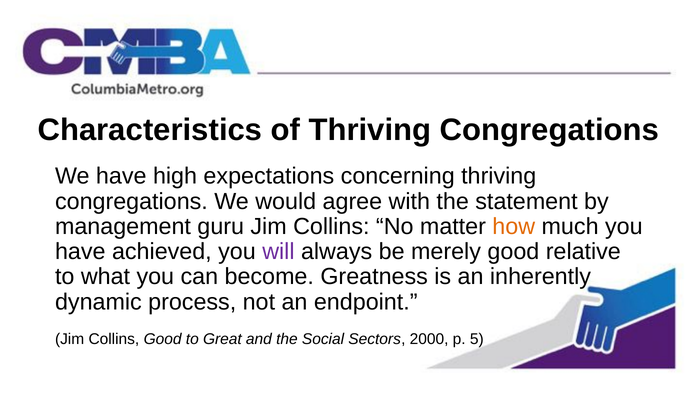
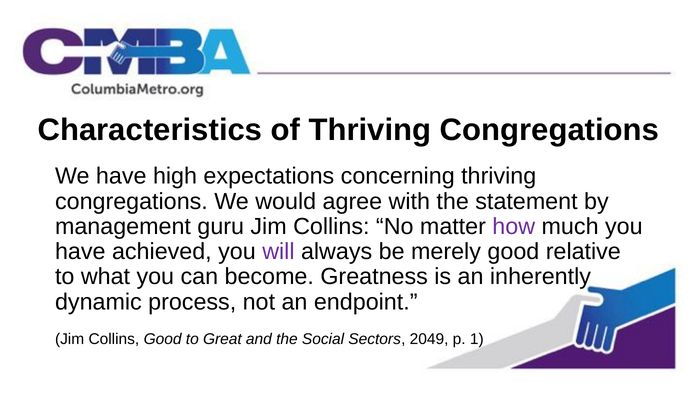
how colour: orange -> purple (514, 227)
2000: 2000 -> 2049 (429, 340)
5: 5 -> 1 (477, 340)
